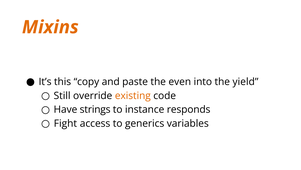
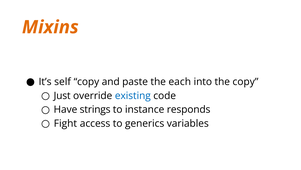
this: this -> self (63, 81)
even: even -> each (180, 81)
the yield: yield -> copy (245, 81)
Still: Still -> Just (62, 95)
existing colour: orange -> blue (133, 95)
